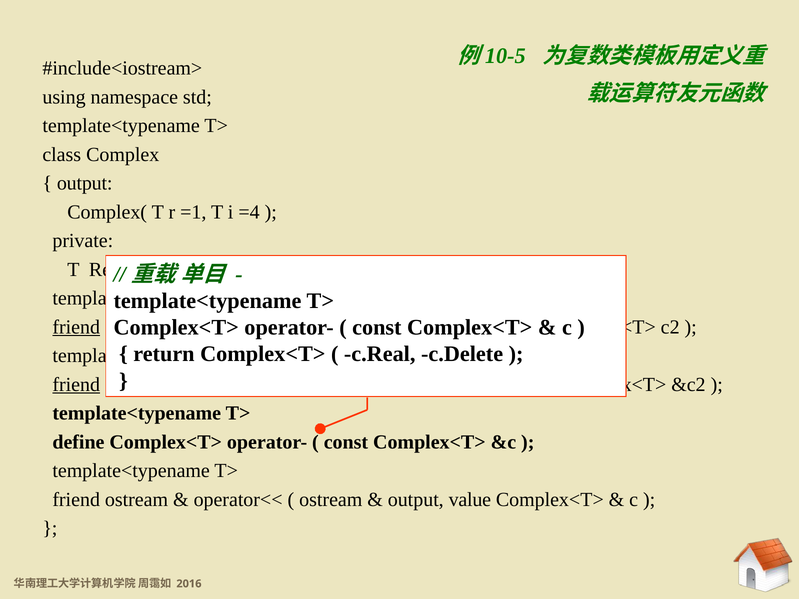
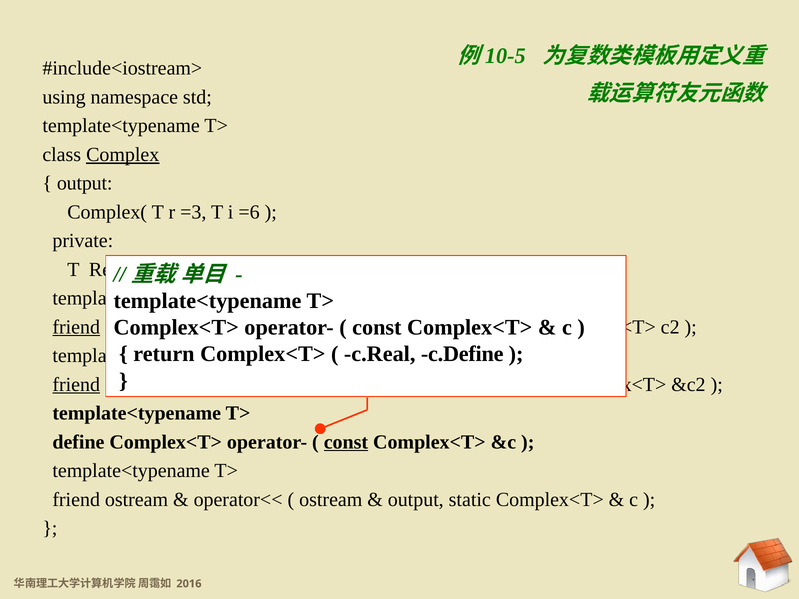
Complex underline: none -> present (123, 155)
=1: =1 -> =3 (193, 212)
=4: =4 -> =6 (249, 212)
c.Delete: c.Delete -> c.Define (462, 354)
const underline: none -> present (346, 442)
value: value -> static (470, 500)
